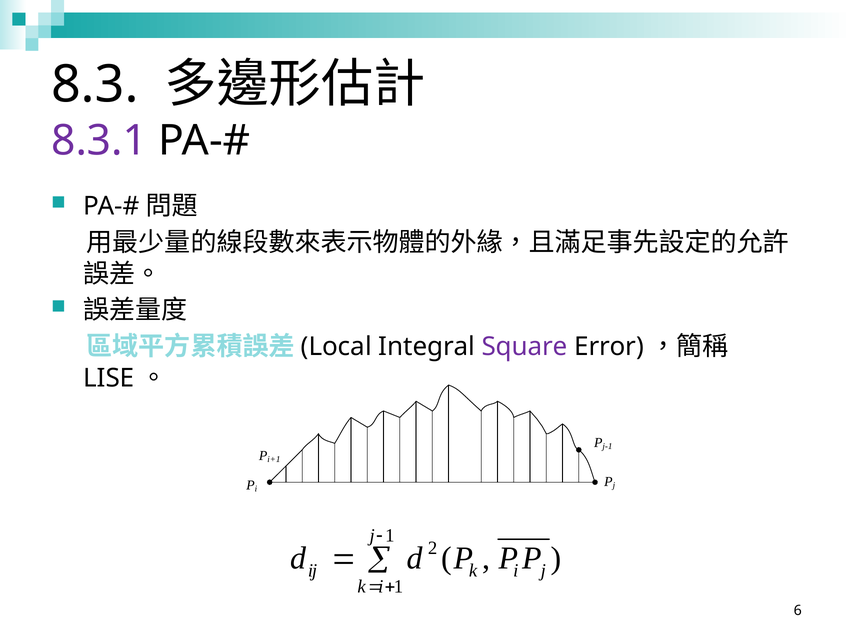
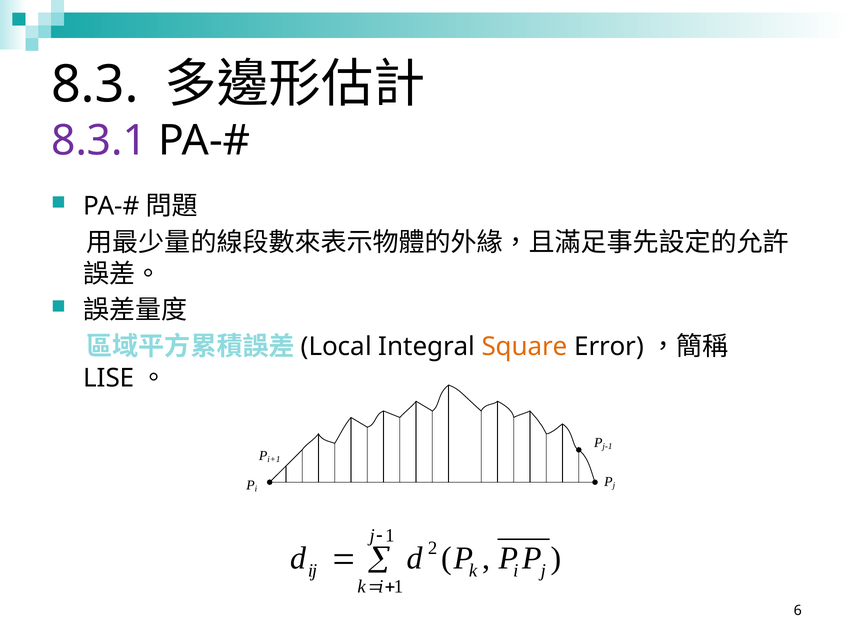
Square colour: purple -> orange (525, 347)
